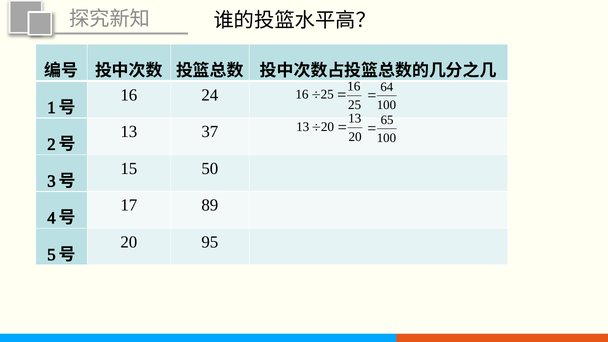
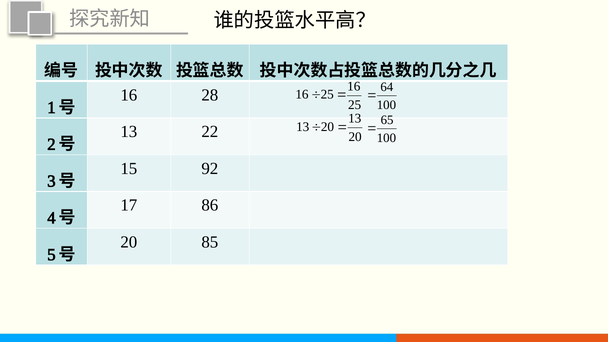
24: 24 -> 28 (210, 95)
37: 37 -> 22 (210, 132)
50: 50 -> 92 (210, 169)
89: 89 -> 86 (210, 205)
95: 95 -> 85 (210, 242)
